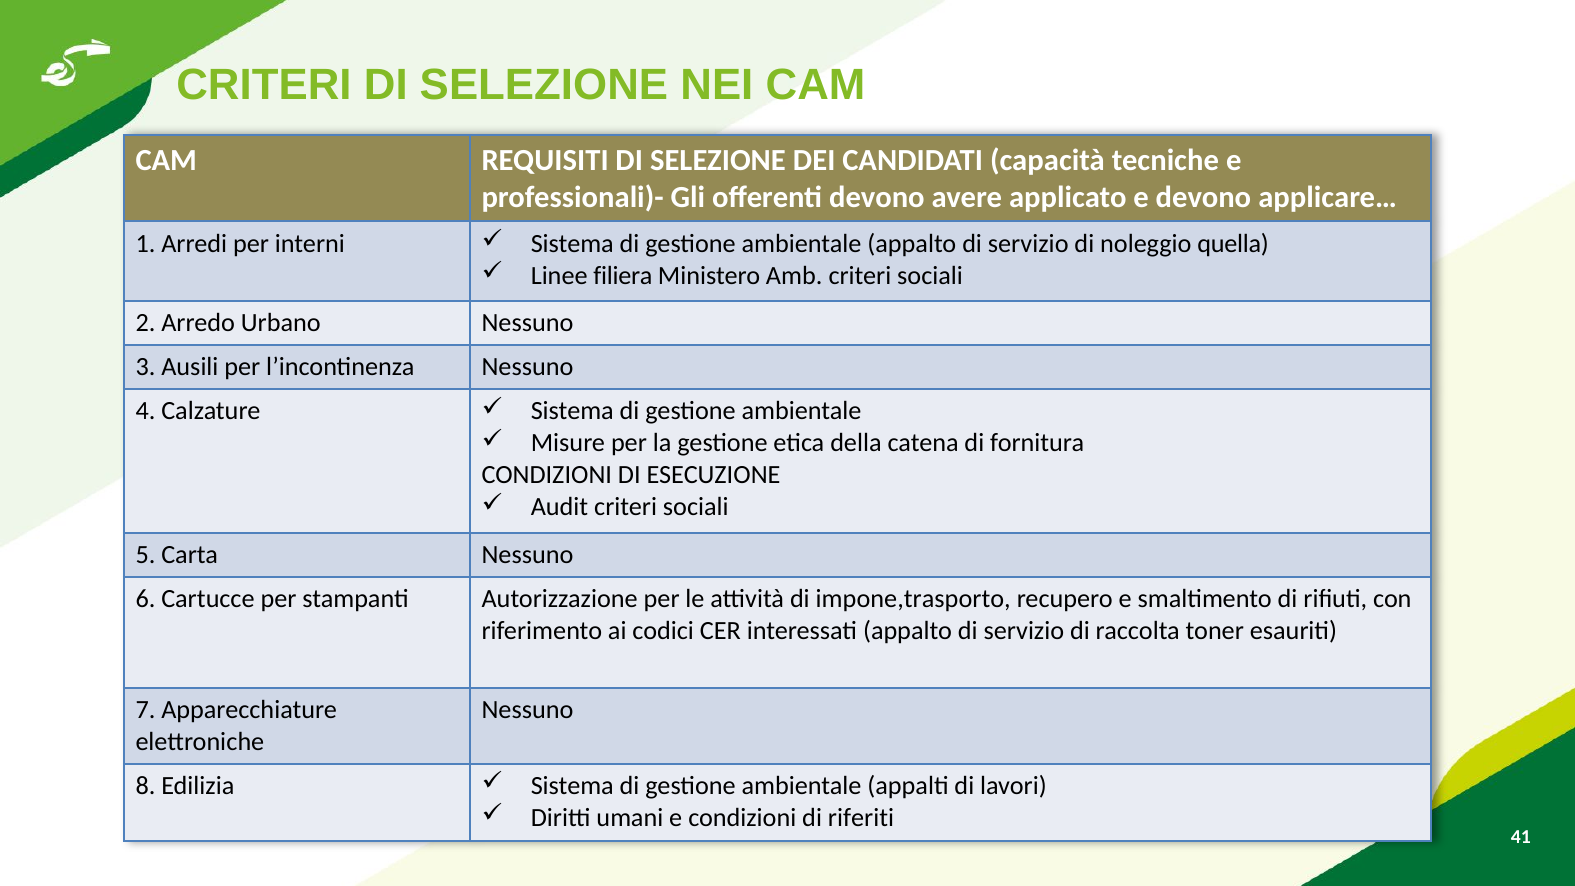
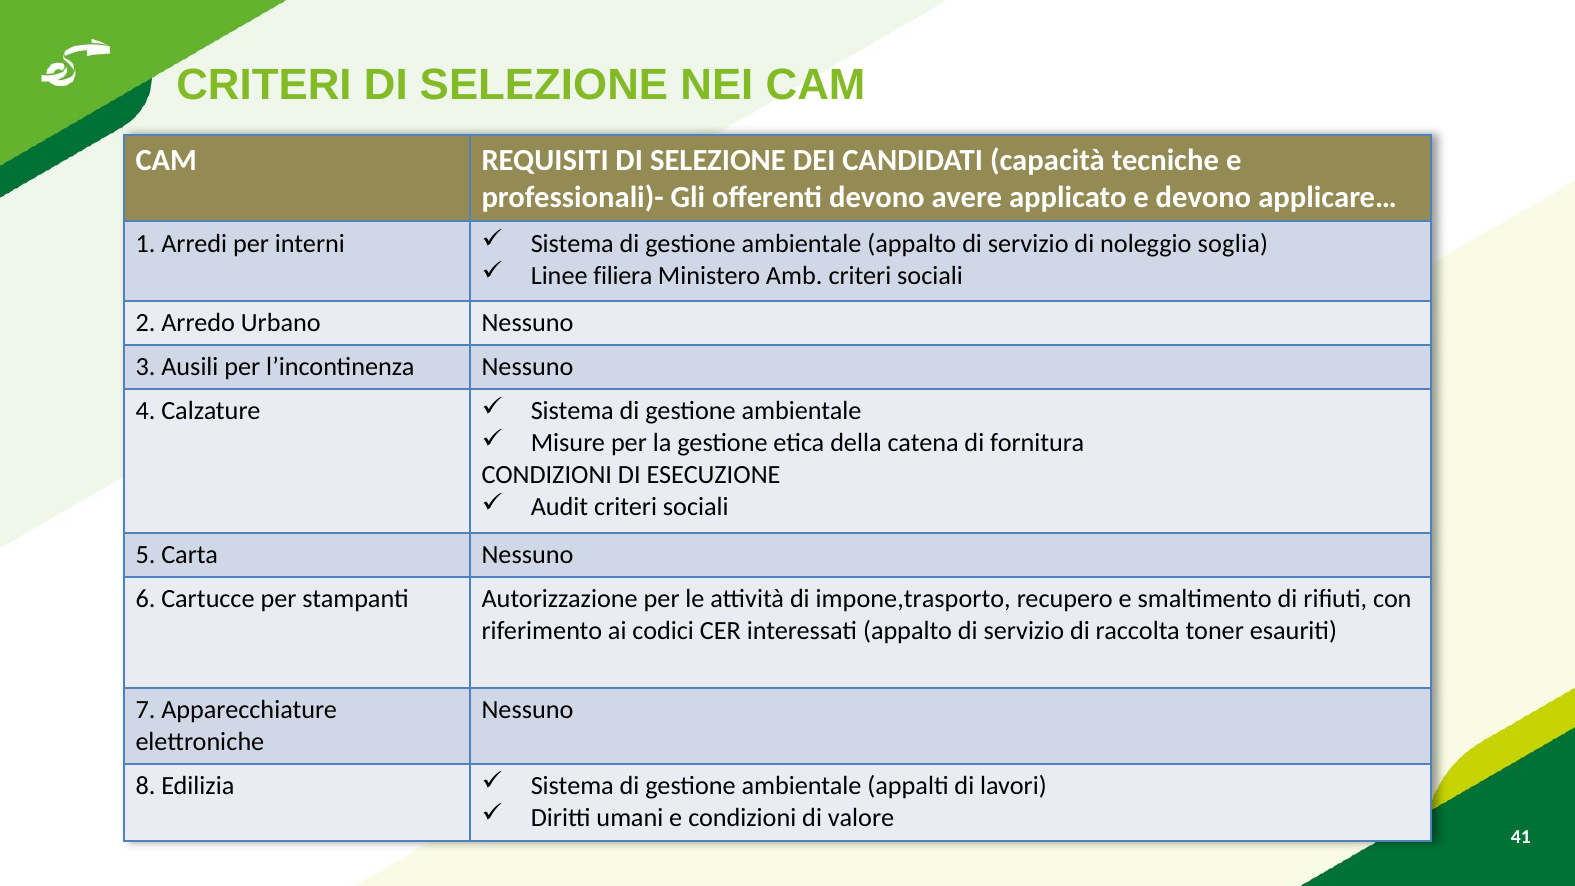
quella: quella -> soglia (1233, 244)
riferiti: riferiti -> valore (861, 818)
